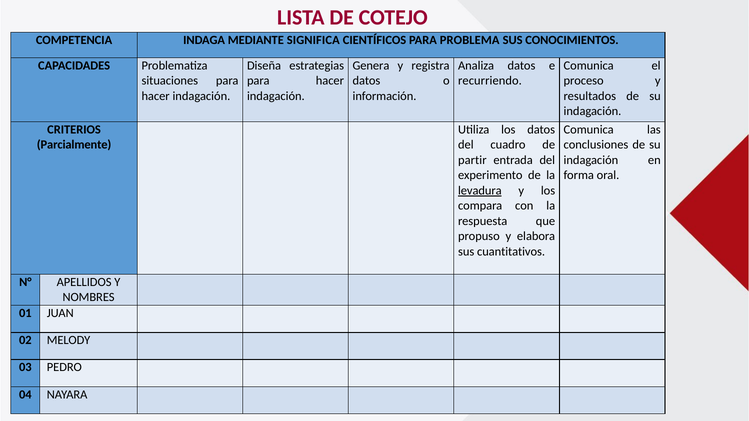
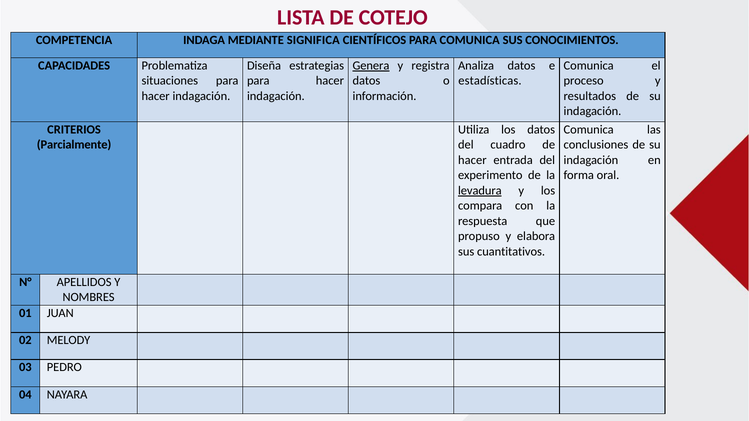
PARA PROBLEMA: PROBLEMA -> COMUNICA (470, 40)
Genera underline: none -> present (371, 66)
recurriendo: recurriendo -> estadísticas (490, 81)
partir: partir -> hacer (472, 160)
